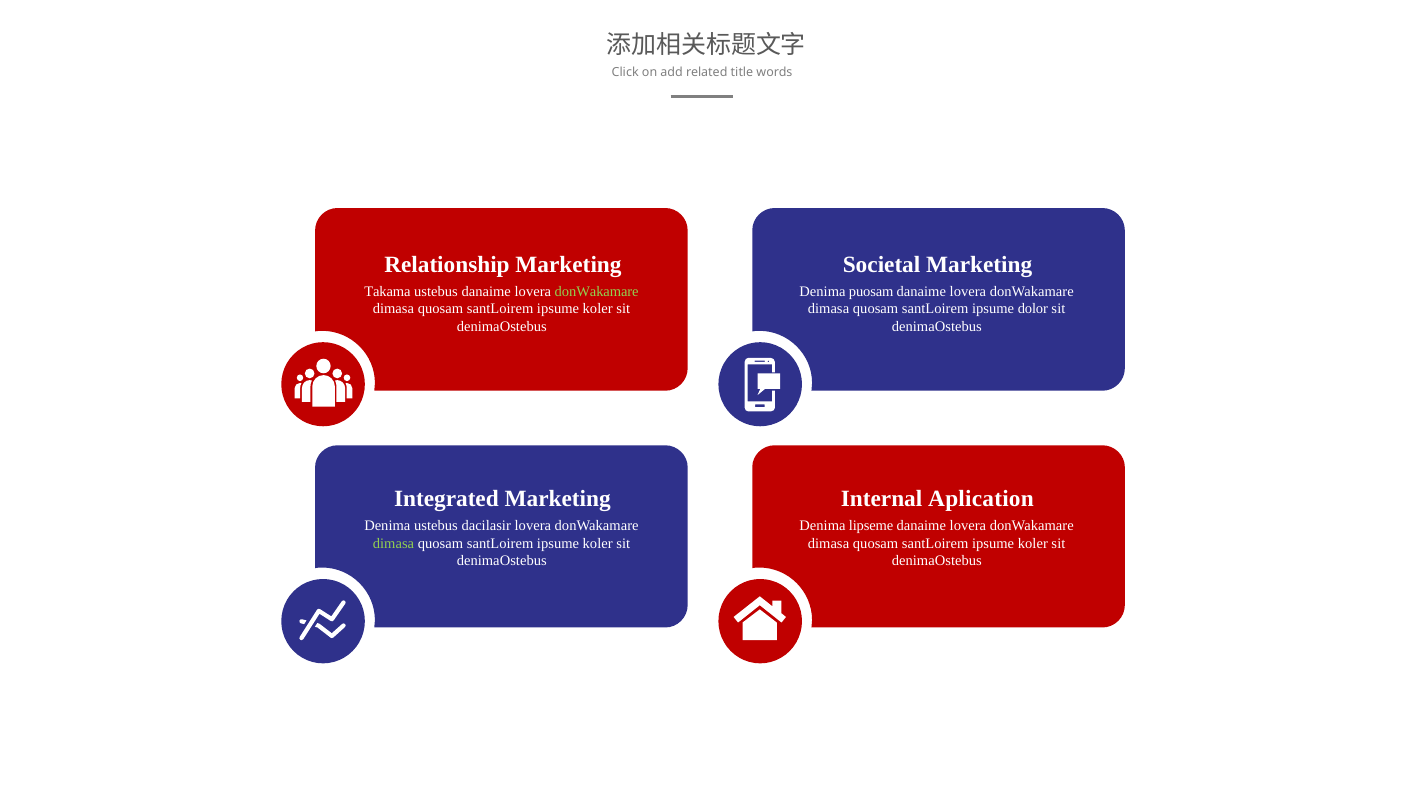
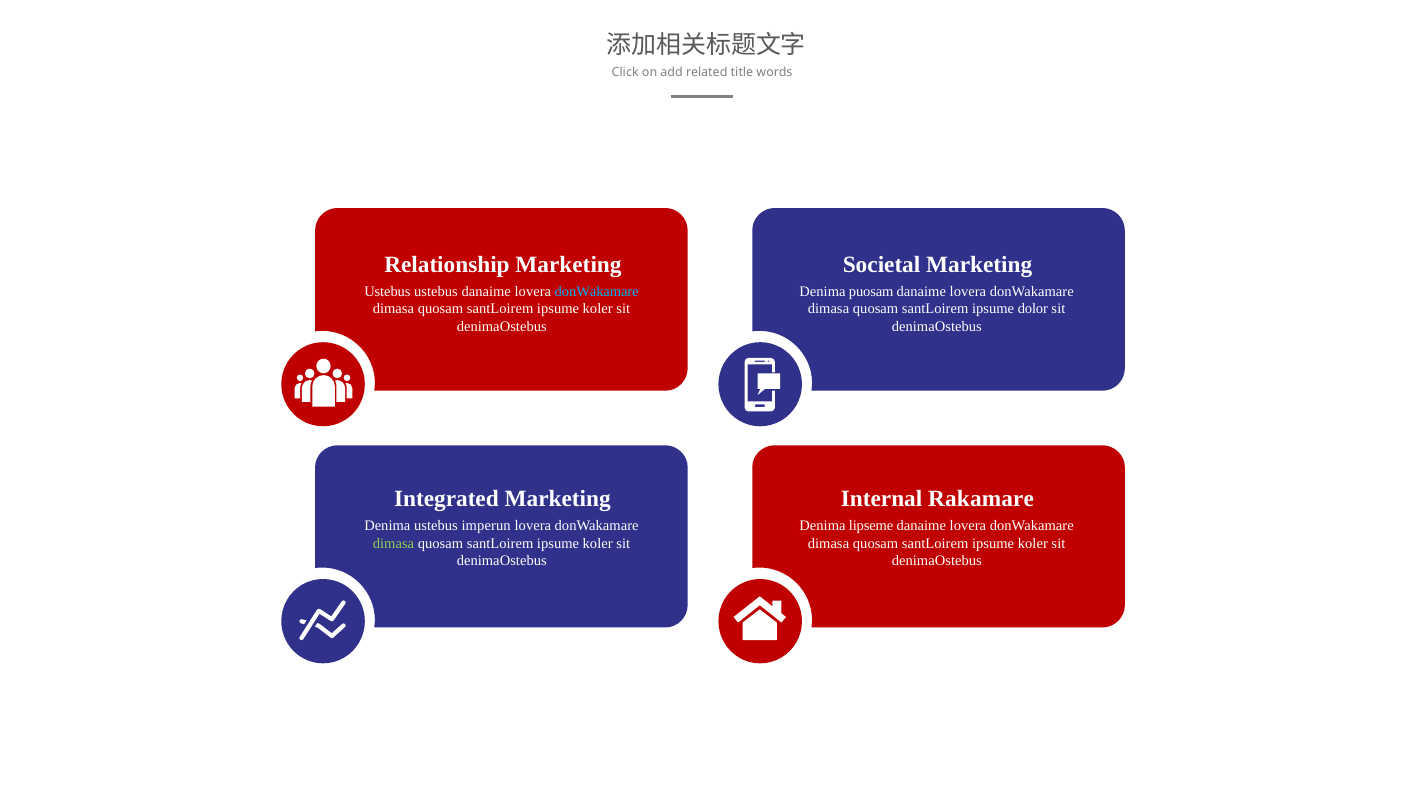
Takama: Takama -> Ustebus (387, 291)
donWakamare colour: light green -> light blue (597, 291)
Aplication: Aplication -> Rakamare (981, 499)
dacilasir: dacilasir -> imperun (486, 526)
